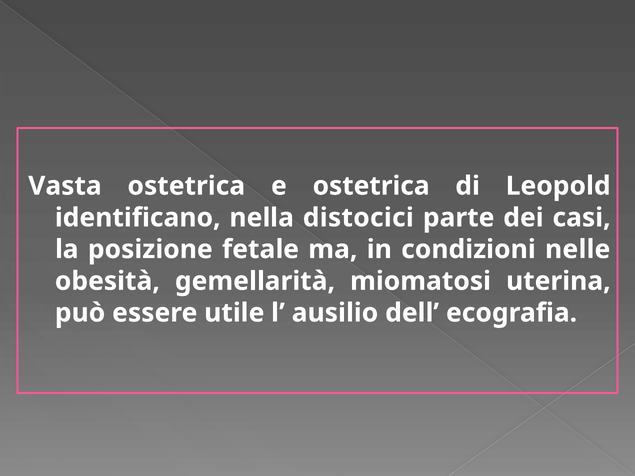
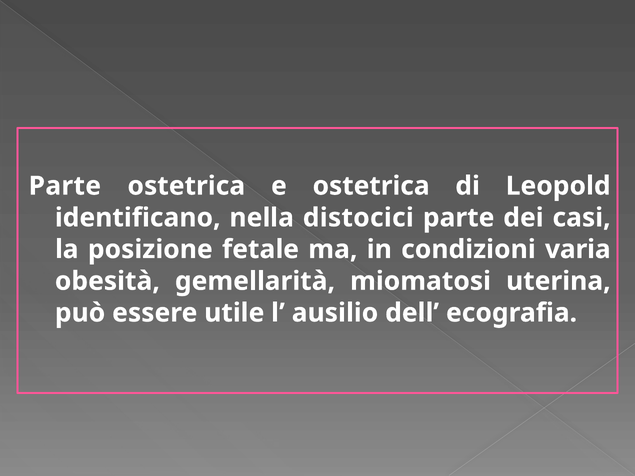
Vasta: Vasta -> Parte (65, 186)
nelle: nelle -> varia (578, 250)
